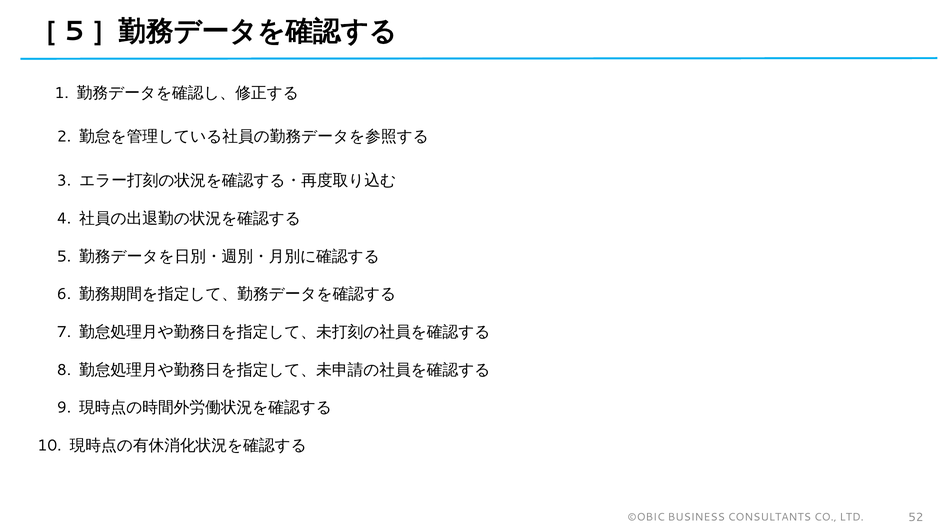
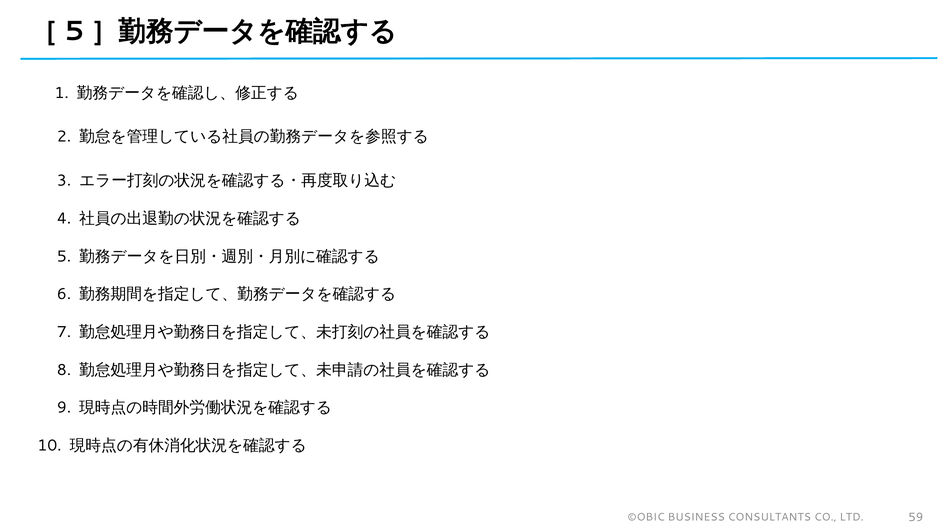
52: 52 -> 59 (916, 518)
